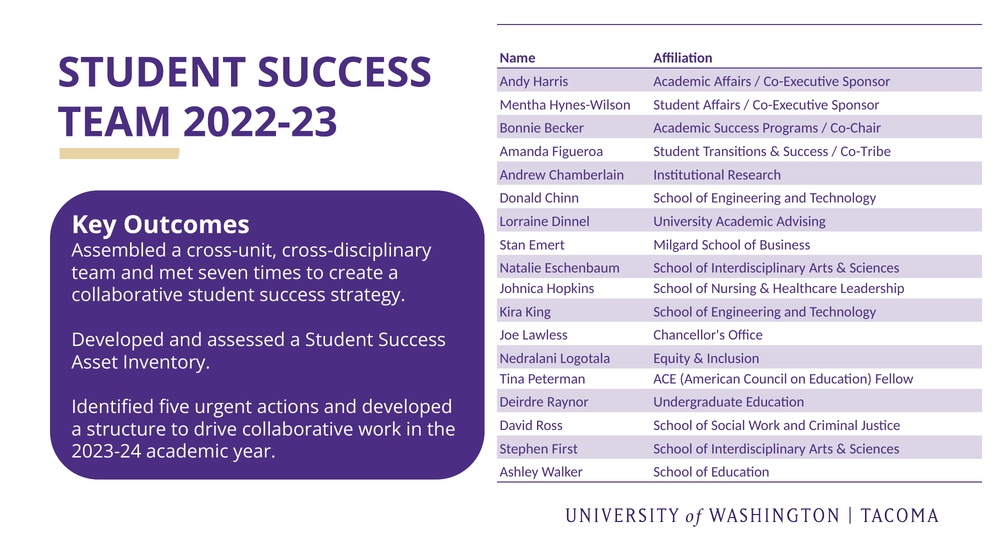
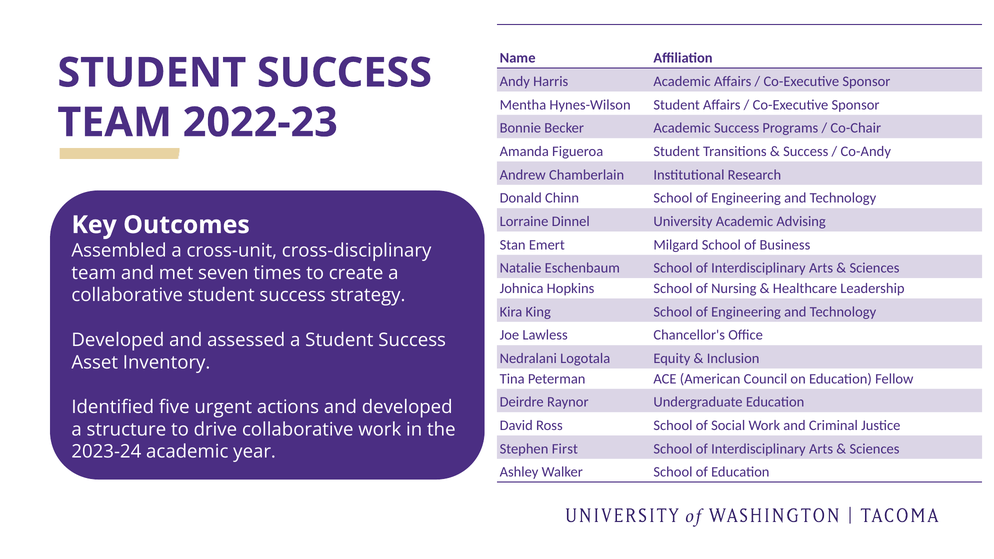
Co-Tribe: Co-Tribe -> Co-Andy (866, 152)
